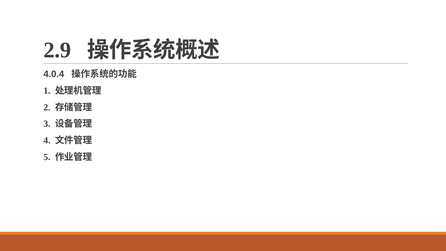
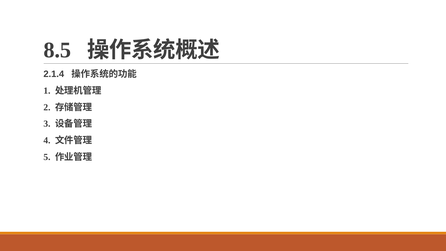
2.9: 2.9 -> 8.5 (57, 50)
4.0.4: 4.0.4 -> 2.1.4 (54, 74)
